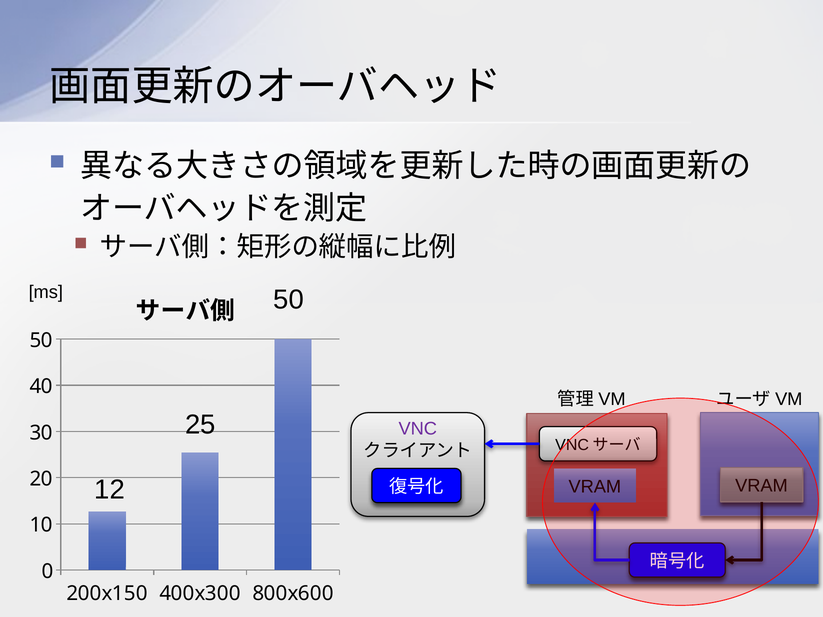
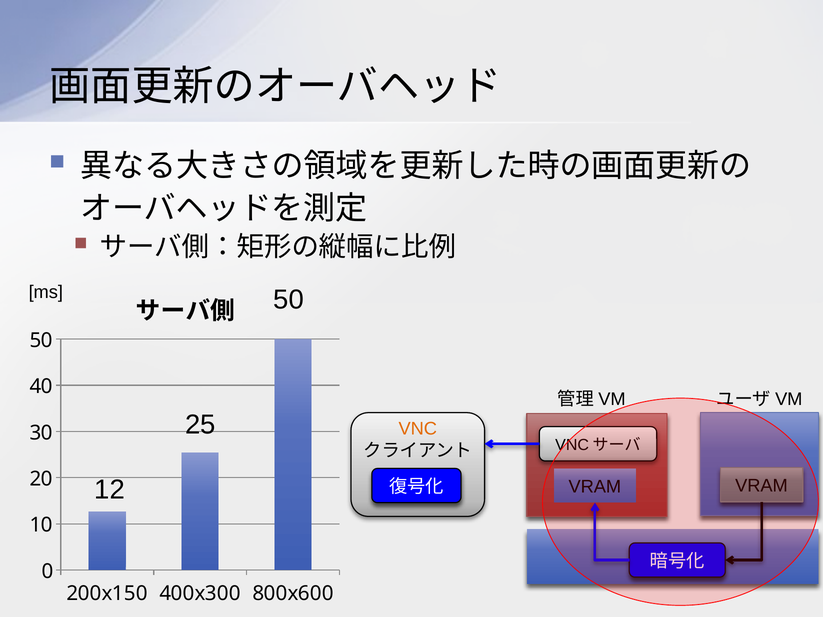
VNC colour: purple -> orange (418, 429)
